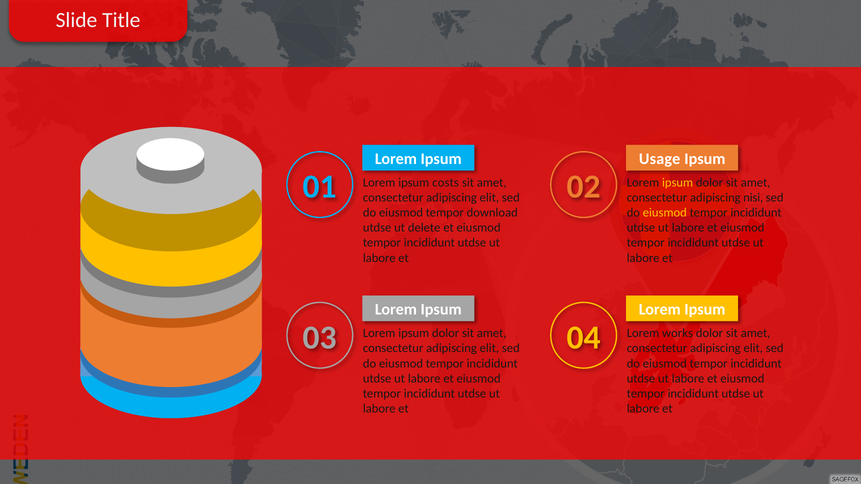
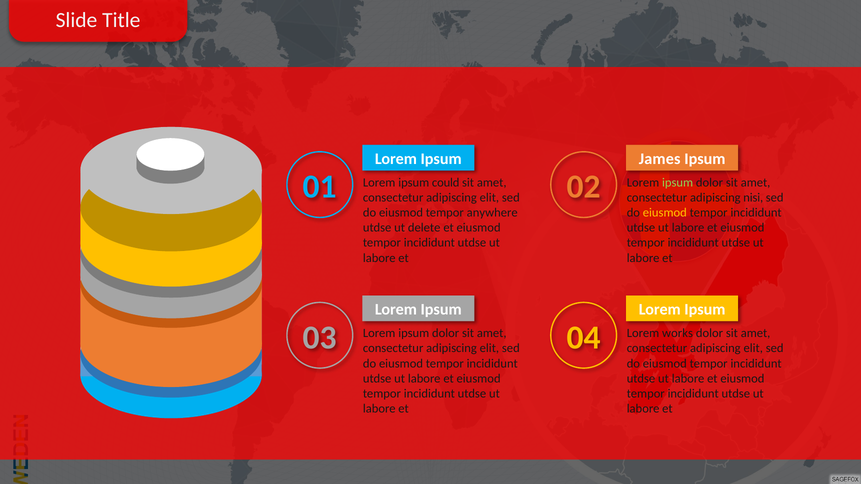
Usage: Usage -> James (660, 159)
costs: costs -> could (446, 183)
ipsum colour: yellow -> light green (678, 183)
download: download -> anywhere (492, 213)
